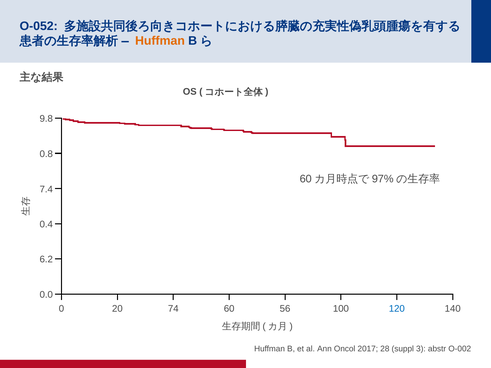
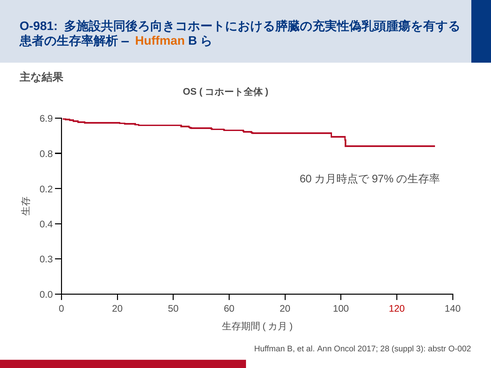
O-052: O-052 -> O-981 (39, 26)
9.8: 9.8 -> 6.9 (46, 119)
7.4: 7.4 -> 0.2 (46, 189)
6.2: 6.2 -> 0.3 (46, 260)
74: 74 -> 50 (173, 309)
60 56: 56 -> 20 (285, 309)
120 colour: blue -> red (397, 309)
